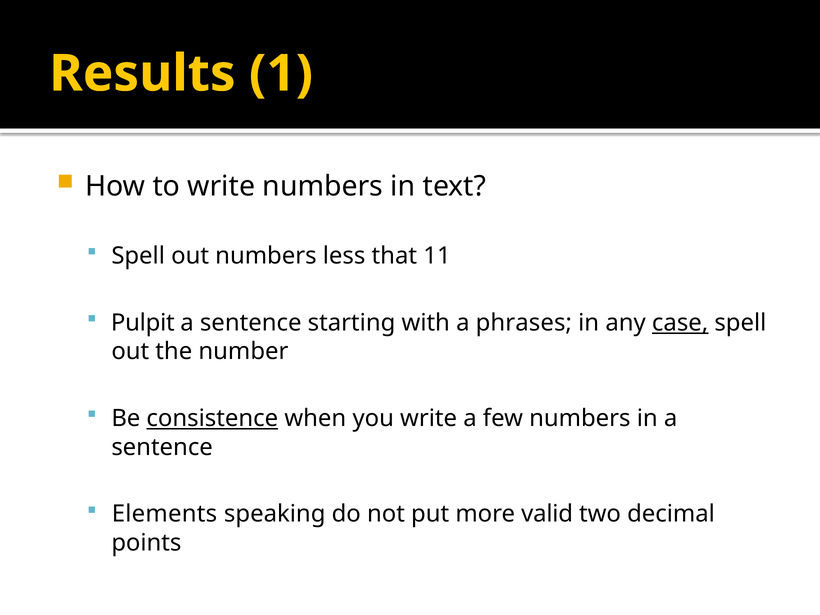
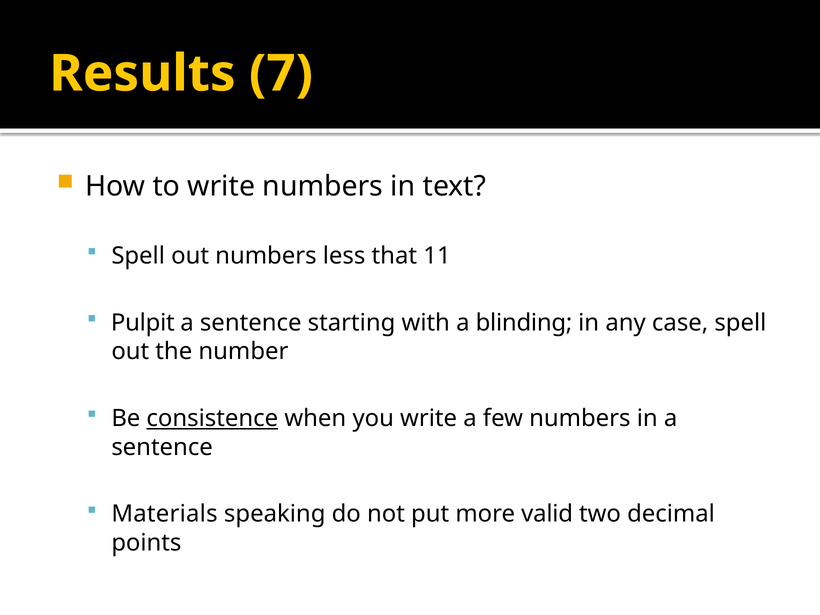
1: 1 -> 7 (281, 74)
phrases: phrases -> blinding (524, 323)
case underline: present -> none (680, 323)
Elements: Elements -> Materials (164, 514)
